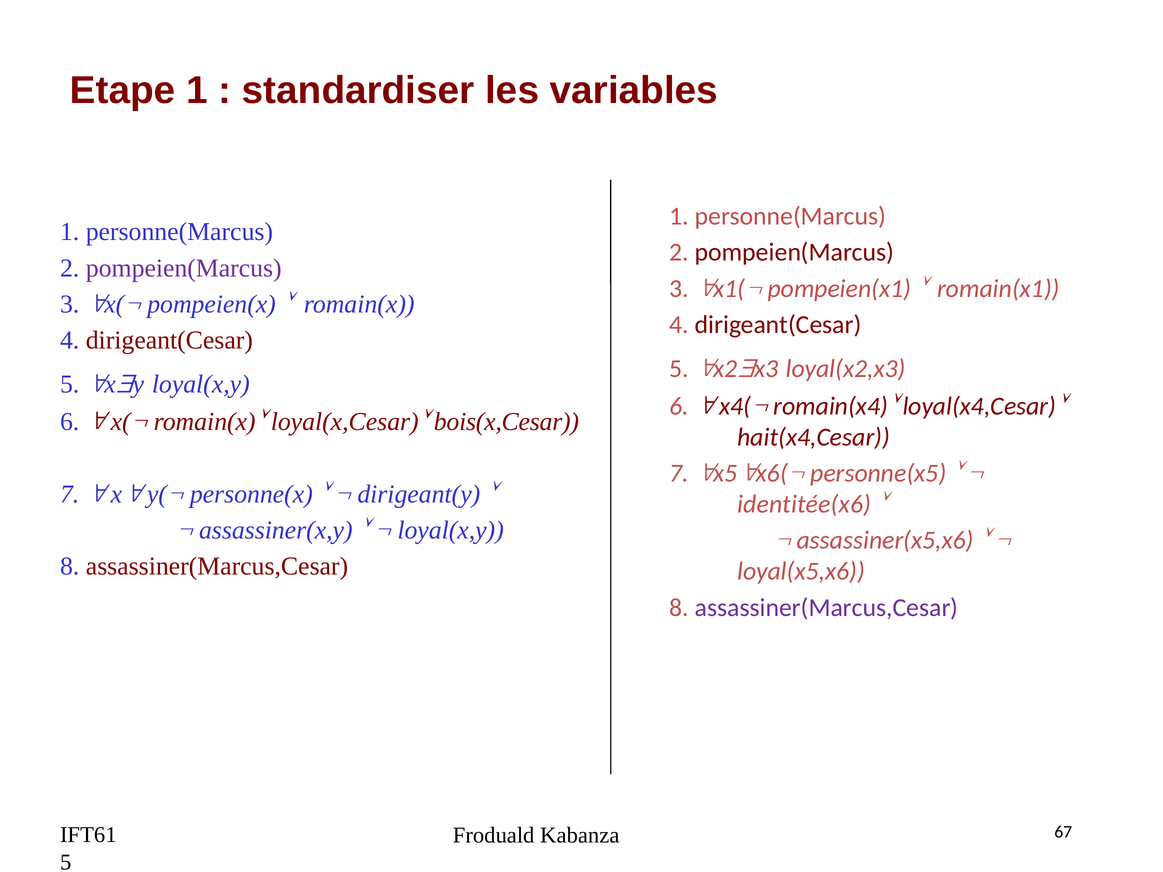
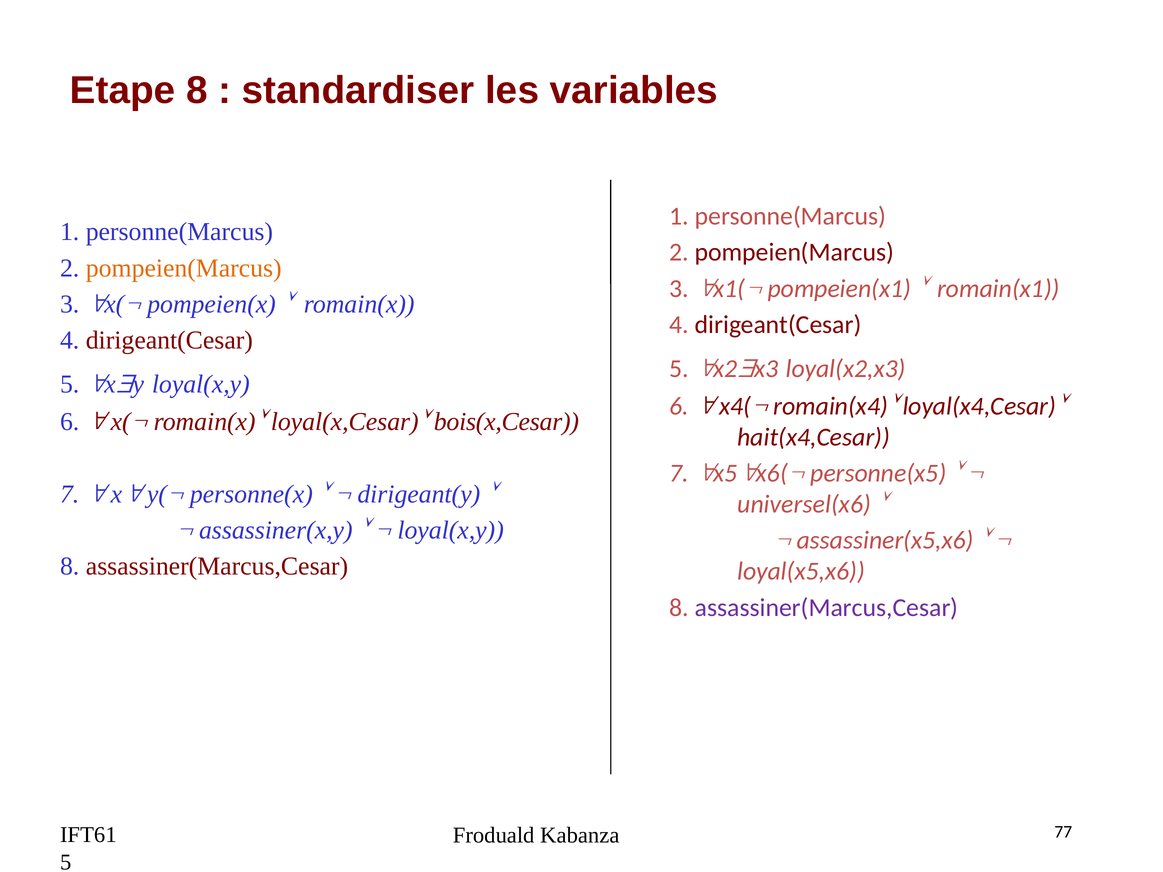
Etape 1: 1 -> 8 (197, 90)
pompeien(Marcus colour: purple -> orange (184, 268)
identitée(x6: identitée(x6 -> universel(x6 (804, 504)
67: 67 -> 77 (1063, 832)
